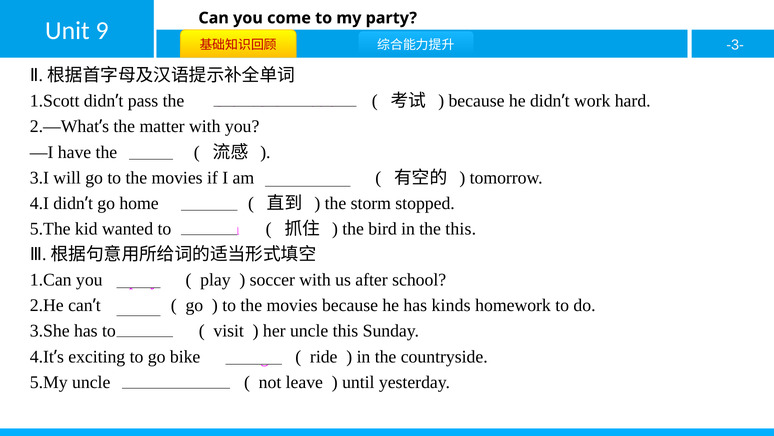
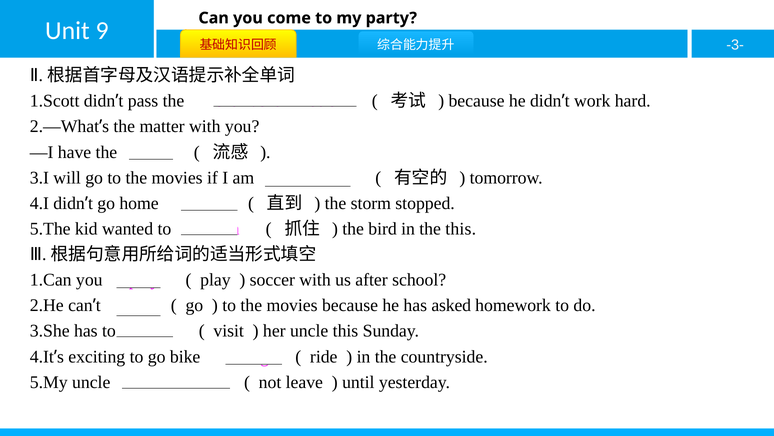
kinds: kinds -> asked (451, 305)
